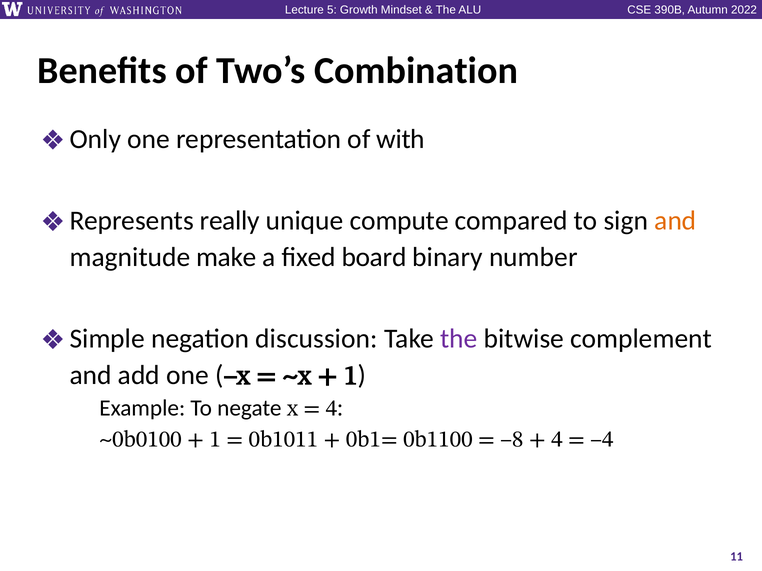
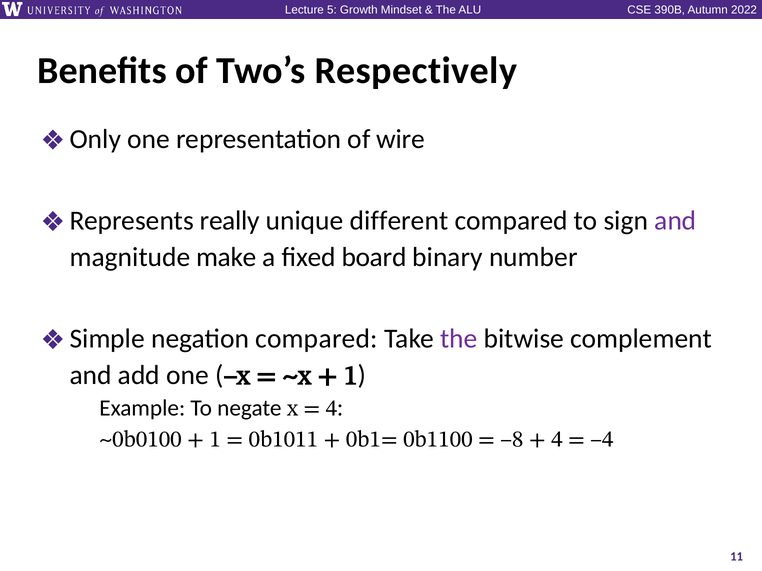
Combination: Combination -> Respectively (416, 71)
with: with -> wire (401, 139)
compute: compute -> different (399, 221)
and colour: orange -> purple (675, 221)
negation discussion: discussion -> compared (316, 339)
